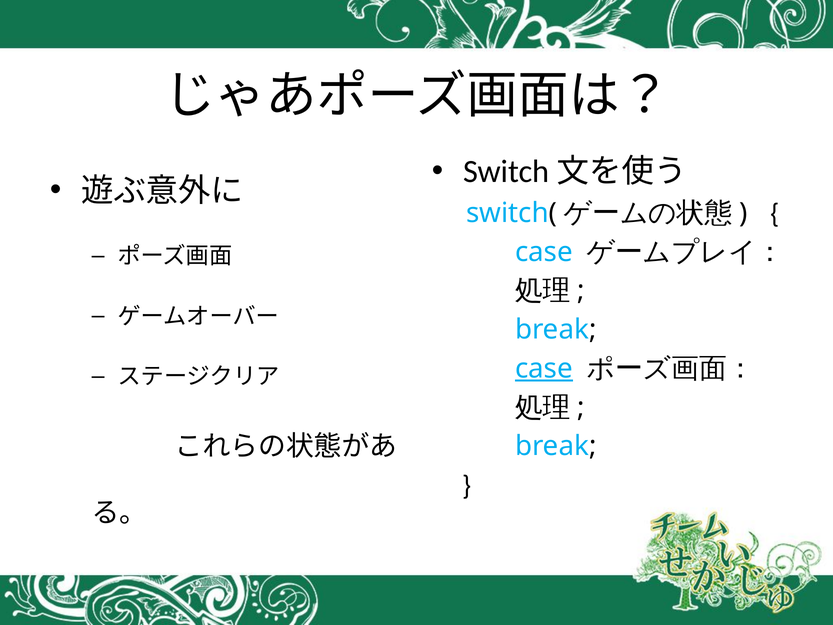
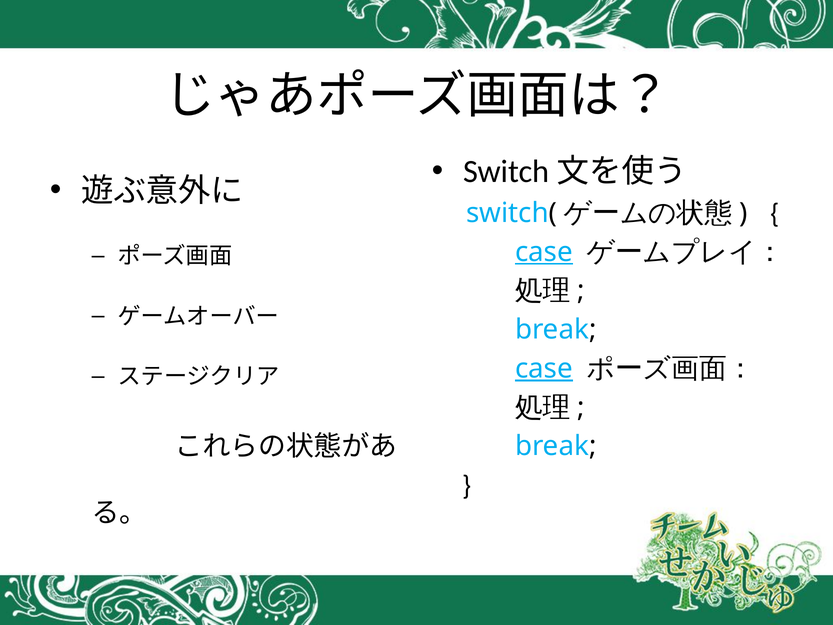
case underline: none -> present (544, 252)
